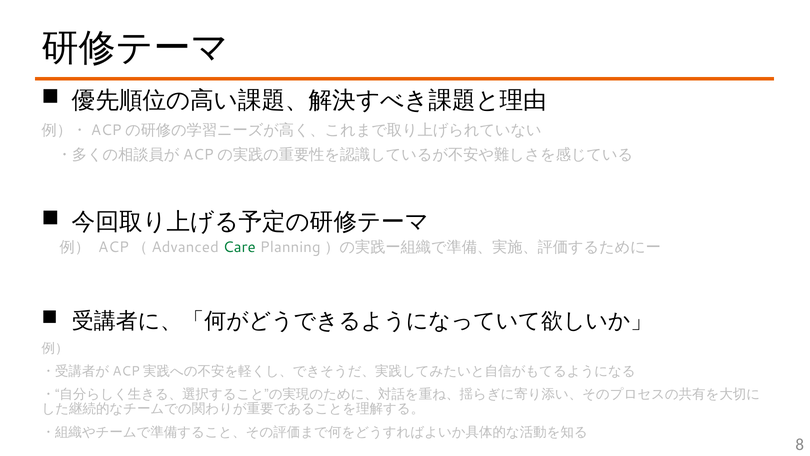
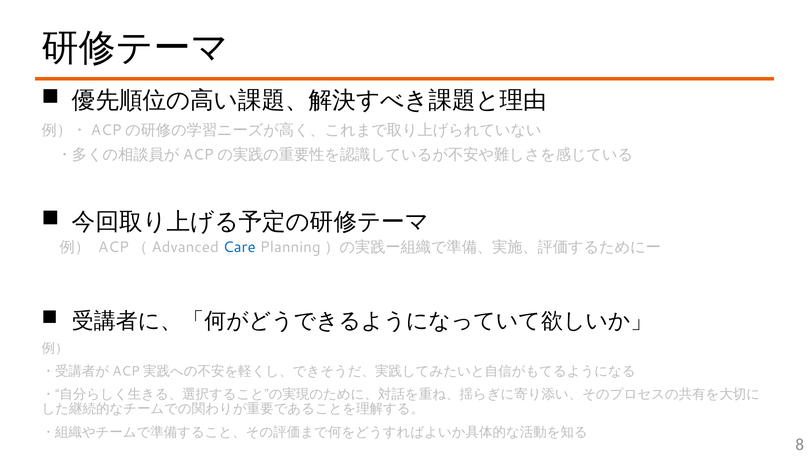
Care colour: green -> blue (239, 247)
